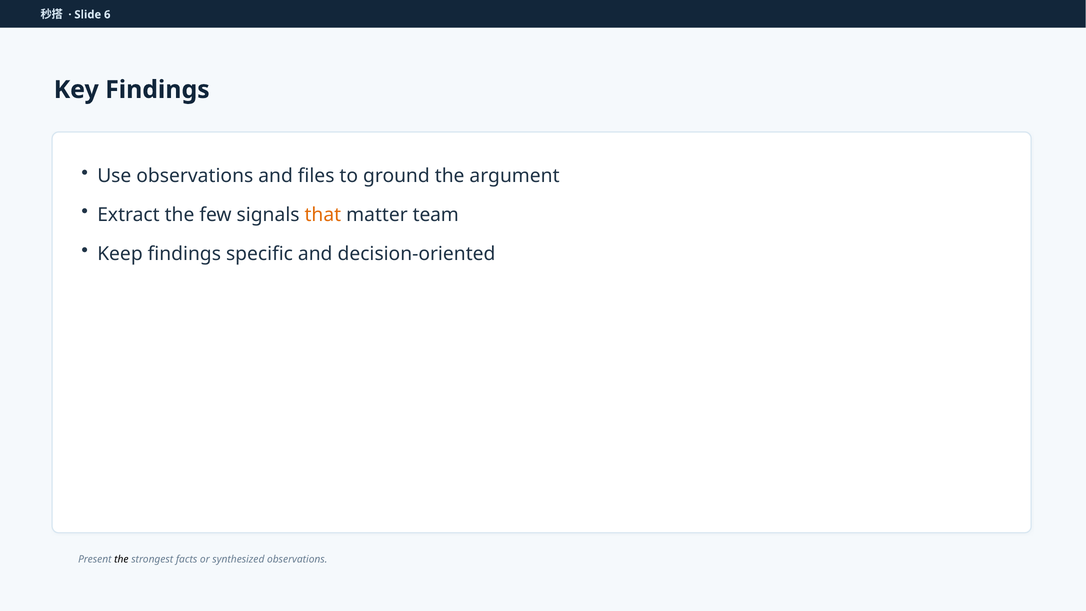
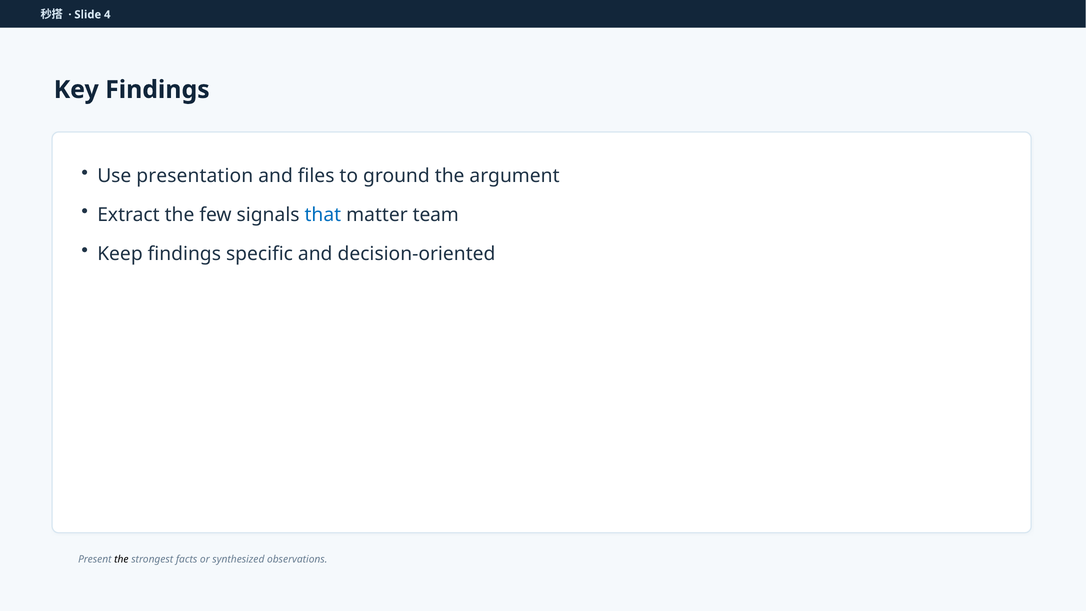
6: 6 -> 4 (107, 15)
Use observations: observations -> presentation (195, 176)
that colour: orange -> blue (323, 215)
